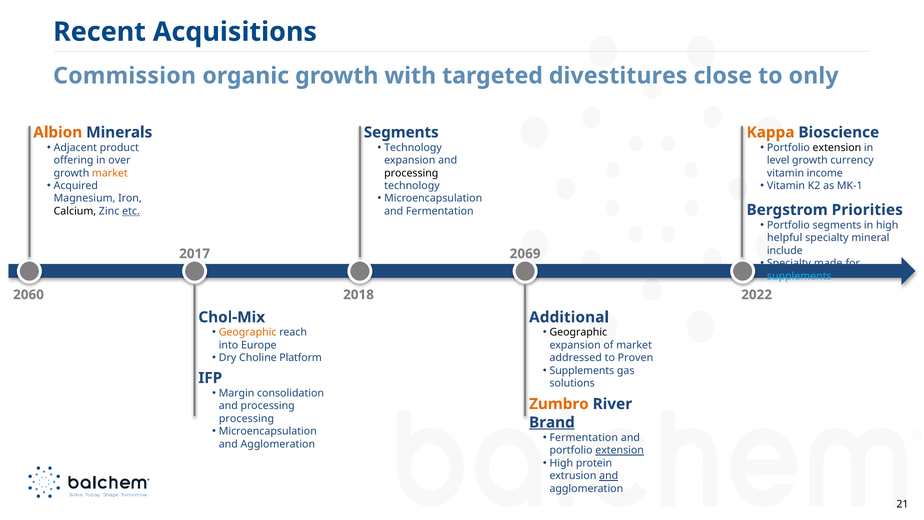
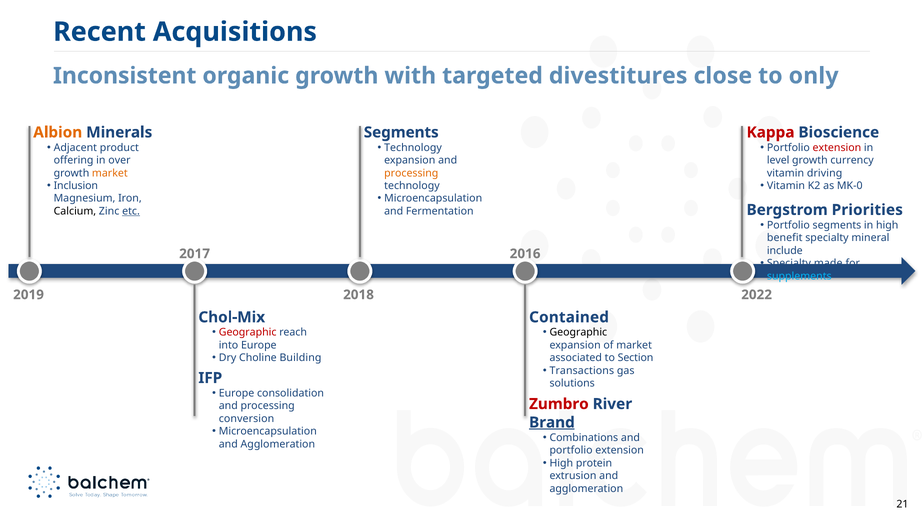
Commission: Commission -> Inconsistent (125, 76)
Kappa colour: orange -> red (770, 132)
extension colour: black -> red (837, 148)
processing colour: black -> orange (411, 173)
income: income -> driving (825, 173)
Acquired: Acquired -> Inclusion (76, 186)
MK-1: MK-1 -> MK-0 (850, 186)
helpful: helpful -> benefit (785, 238)
2069: 2069 -> 2016 (525, 254)
2060: 2060 -> 2019 (28, 295)
Additional: Additional -> Contained (569, 317)
Geographic colour: orange -> red (248, 332)
Platform: Platform -> Building (300, 358)
addressed: addressed -> associated (576, 358)
Proven: Proven -> Section (636, 358)
Supplements: Supplements -> Transactions (582, 370)
Margin: Margin -> Europe (237, 393)
Zumbro colour: orange -> red (559, 404)
processing: processing -> conversion (246, 418)
Fermentation: Fermentation -> Combinations (584, 438)
extension underline: present -> none (620, 450)
and underline: present -> none (609, 476)
